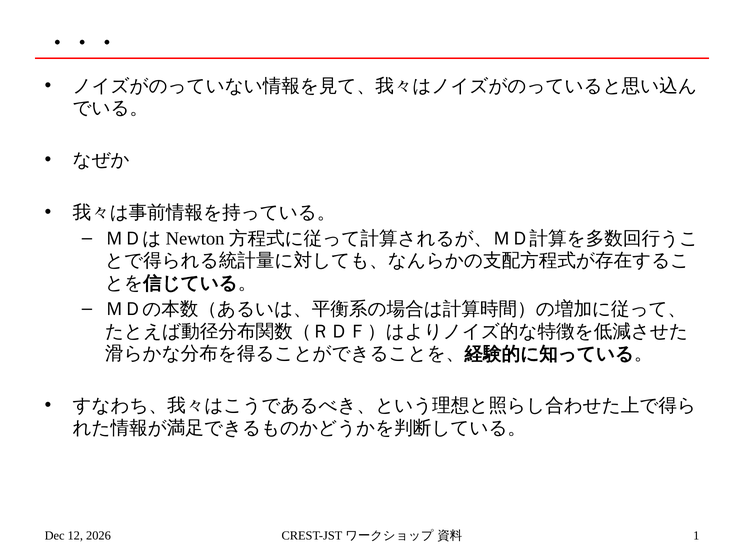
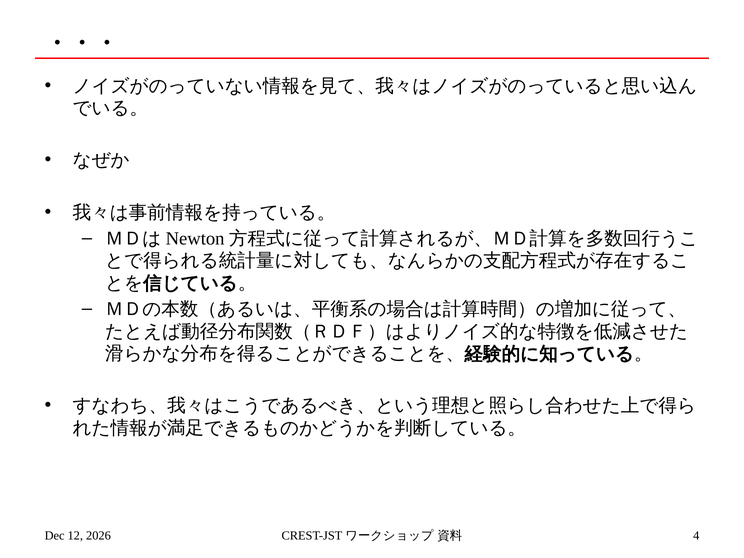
1: 1 -> 4 (696, 536)
